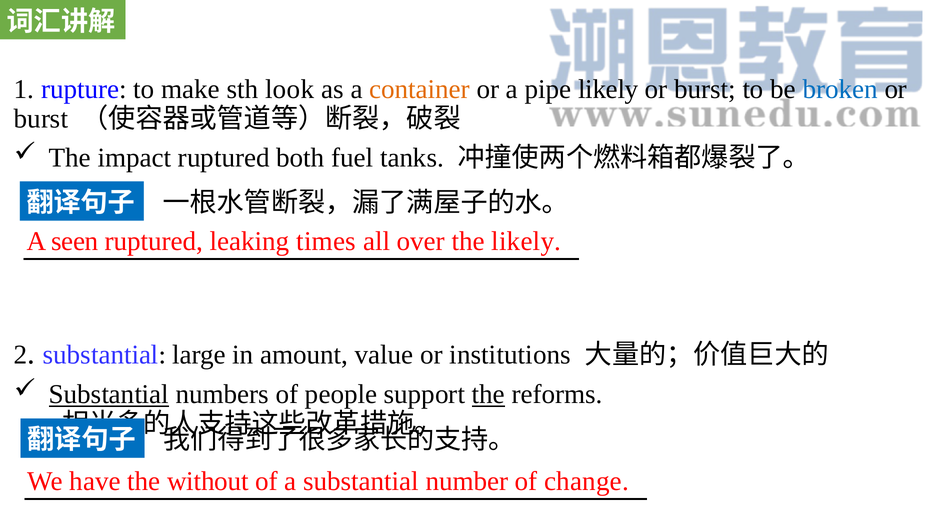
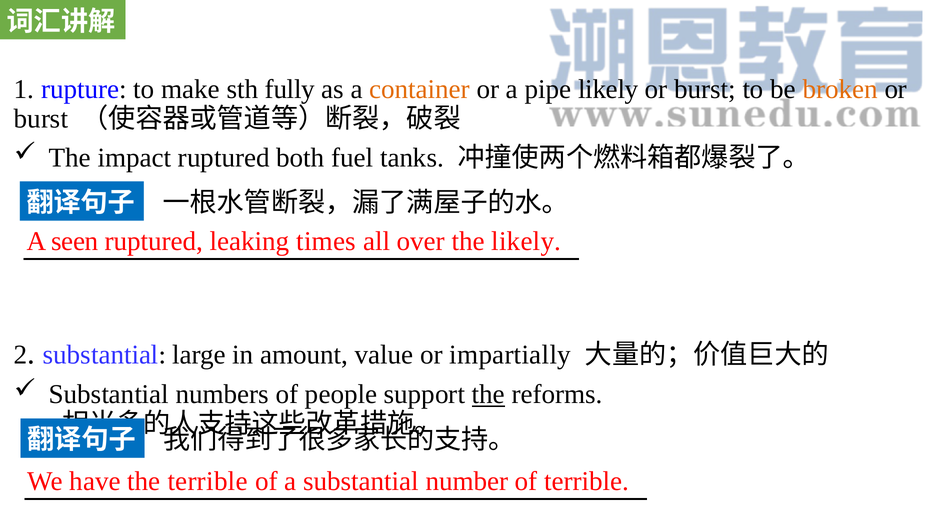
look: look -> fully (290, 89)
broken colour: blue -> orange (840, 89)
institutions: institutions -> impartially (510, 355)
Substantial underline: present -> none (109, 395)
the without: without -> terrible (208, 481)
of change: change -> terrible (587, 481)
